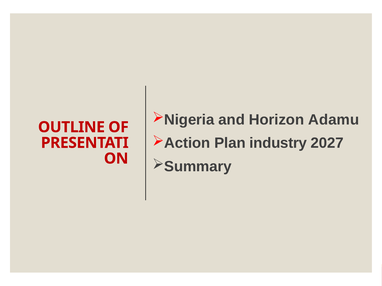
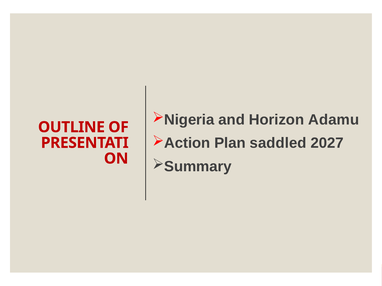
industry: industry -> saddled (278, 143)
